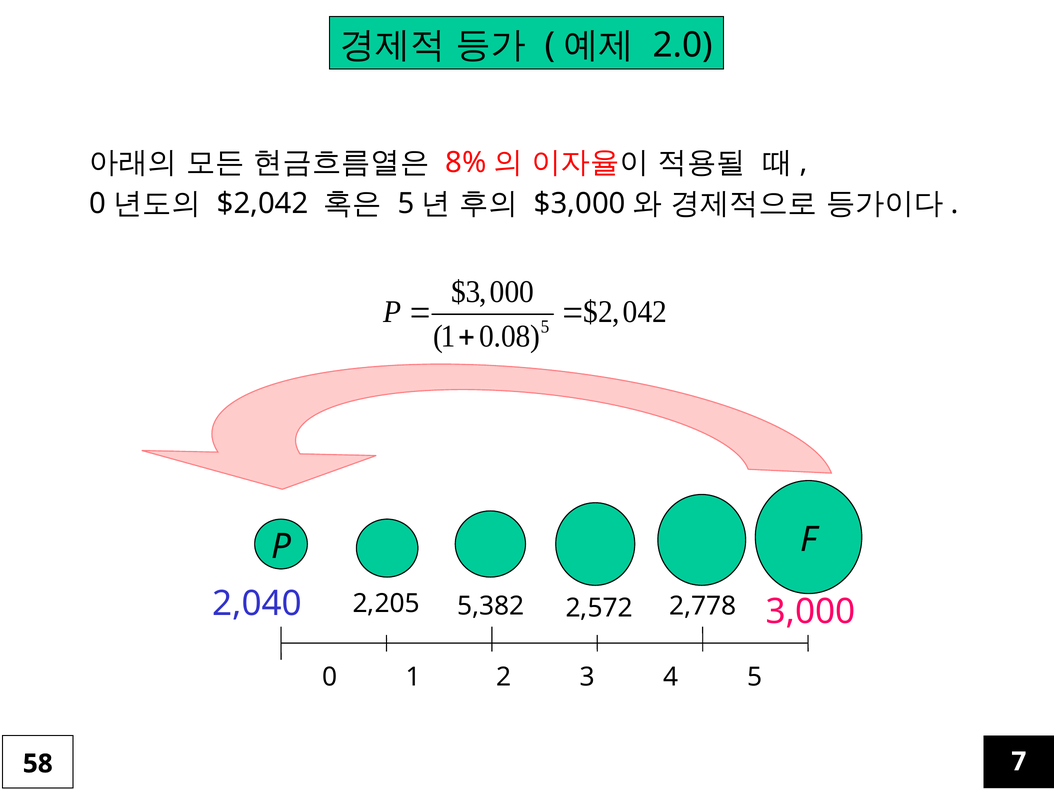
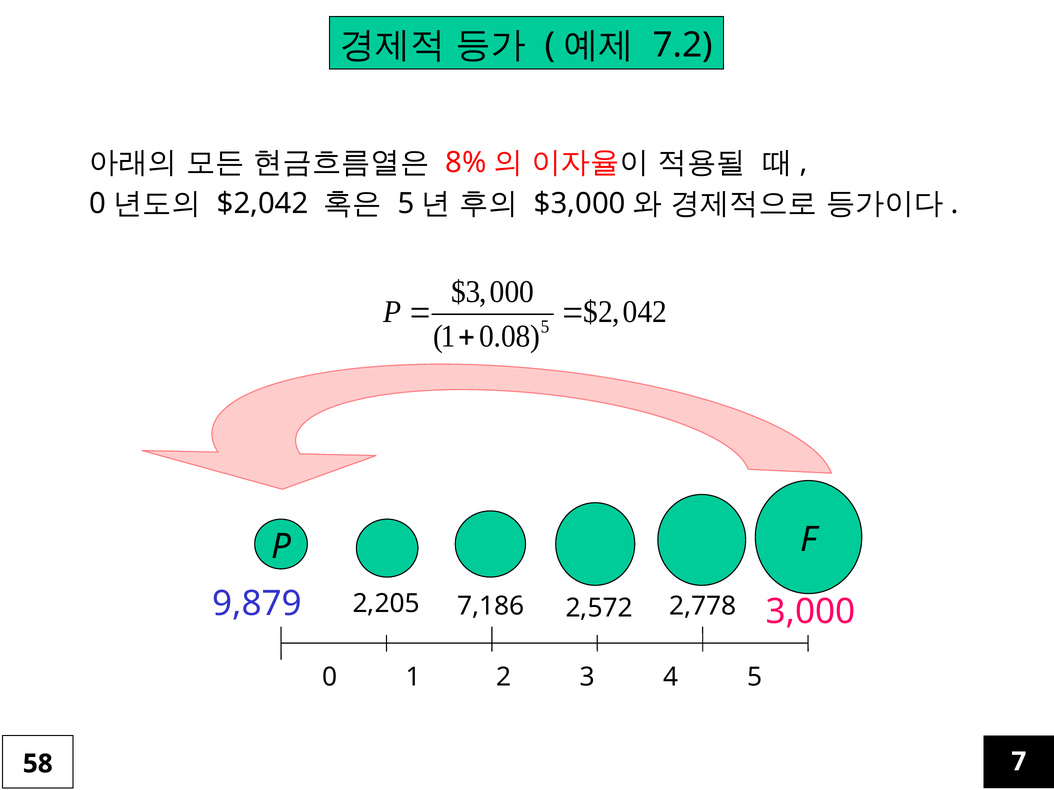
2.0: 2.0 -> 7.2 (683, 45)
2,040: 2,040 -> 9,879 (257, 604)
5,382: 5,382 -> 7,186 (491, 606)
